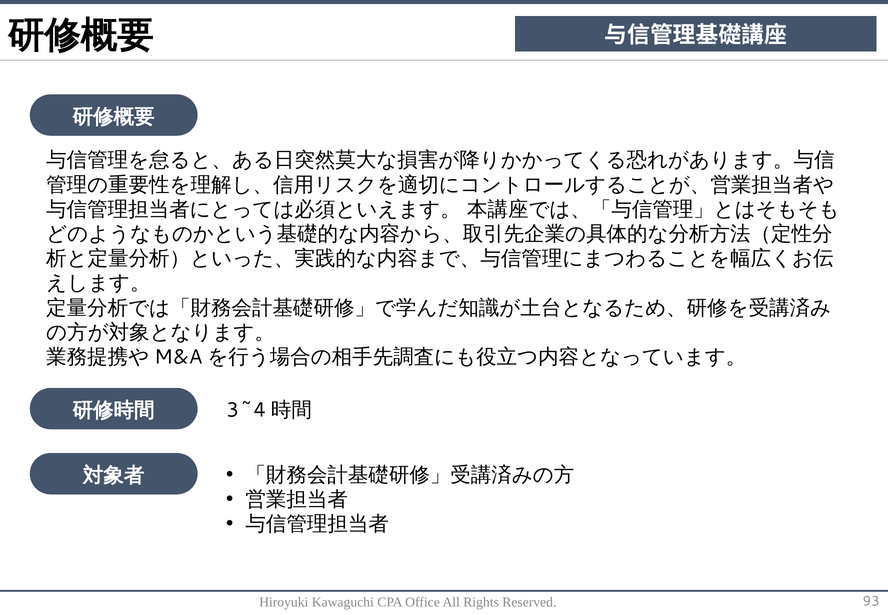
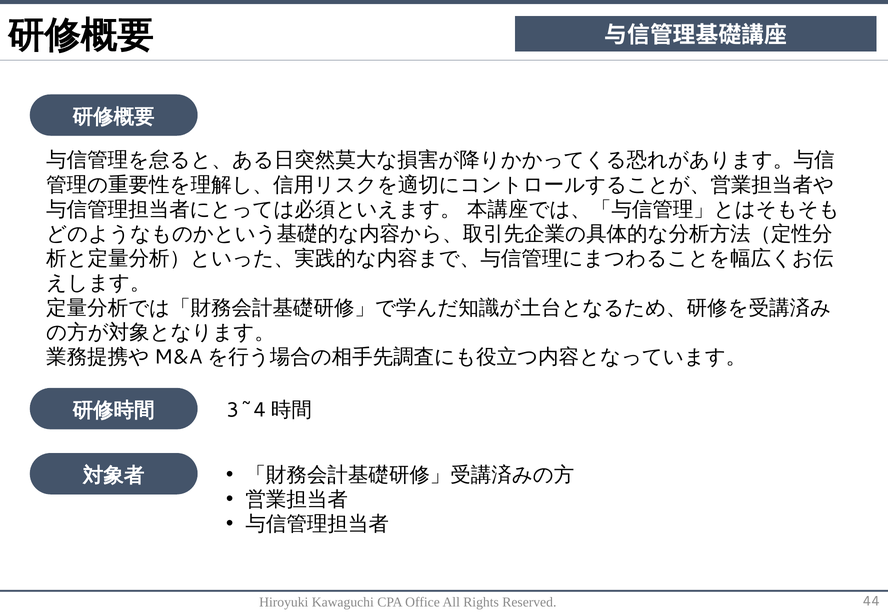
93: 93 -> 44 (871, 601)
